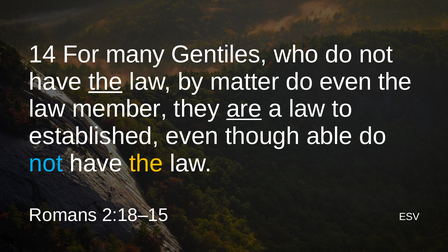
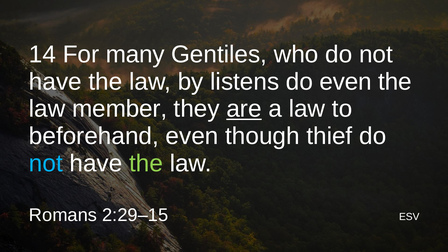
the underline: present -> none (105, 82)
matter: matter -> listens (245, 82)
established: established -> beforehand (94, 136)
able: able -> thief (329, 136)
the colour: yellow -> light green (146, 163)
2:18–15: 2:18–15 -> 2:29–15 (135, 215)
